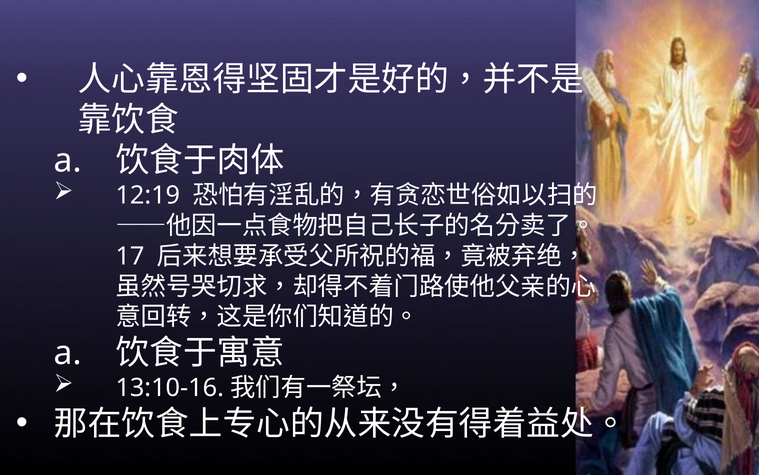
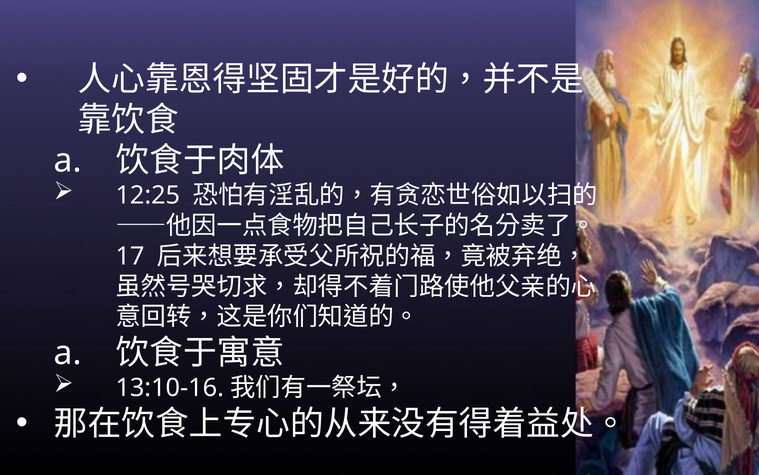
12:19: 12:19 -> 12:25 (148, 195)
